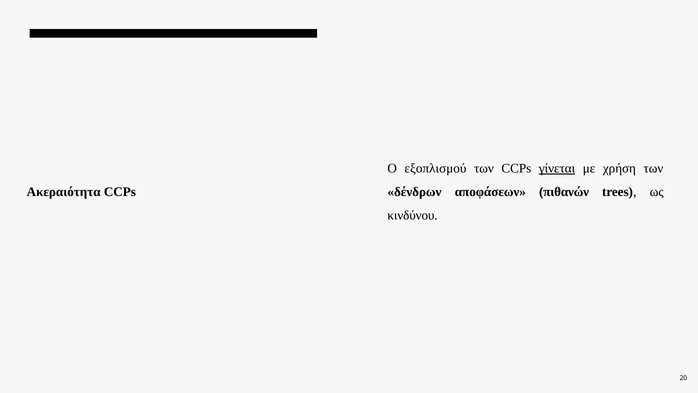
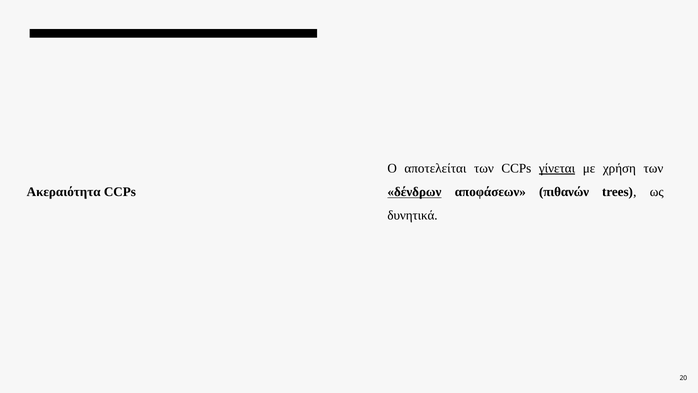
εξοπλισμού: εξοπλισμού -> αποτελείται (435, 168)
δένδρων underline: none -> present (414, 192)
κινδύνου: κινδύνου -> δυνητικά (413, 215)
